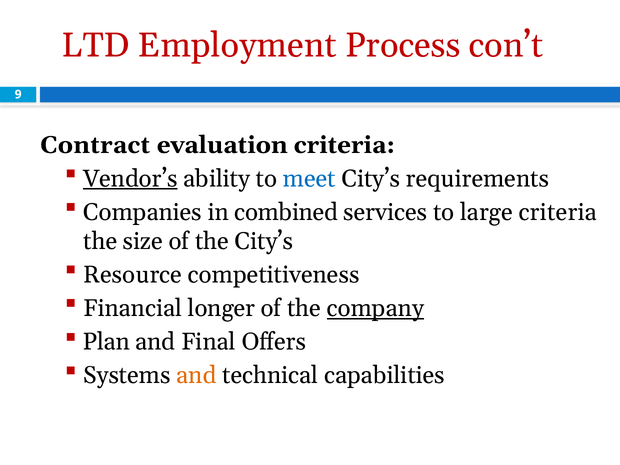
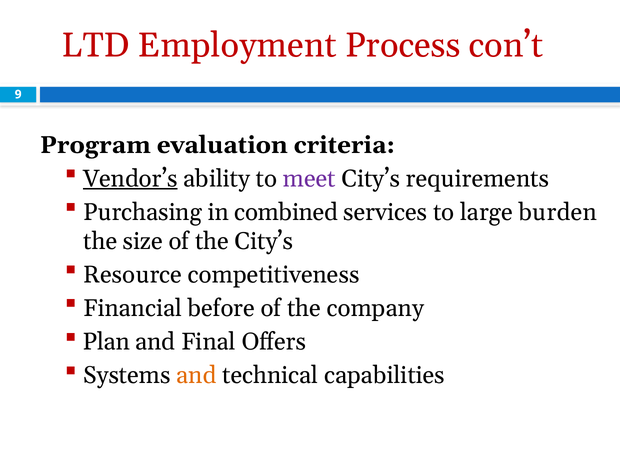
Contract: Contract -> Program (95, 145)
meet colour: blue -> purple (309, 179)
Companies: Companies -> Purchasing (143, 212)
large criteria: criteria -> burden (558, 212)
longer: longer -> before (221, 308)
company underline: present -> none (375, 308)
